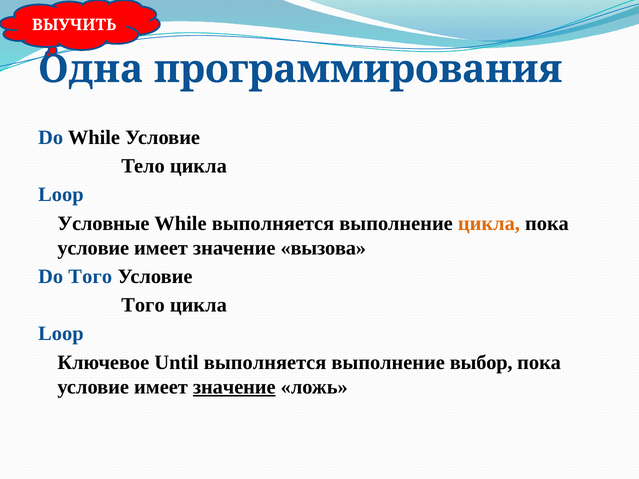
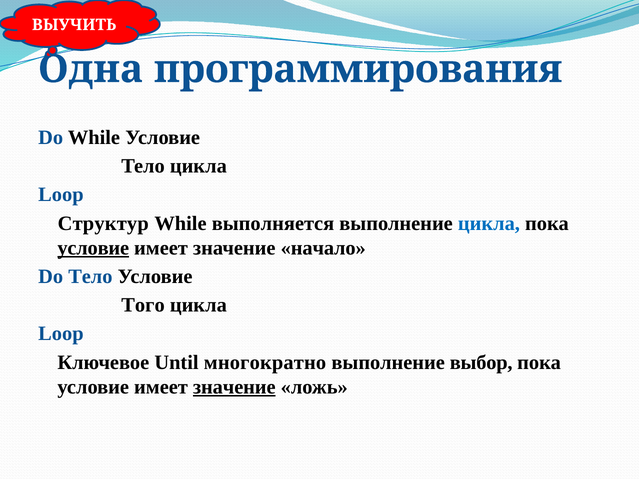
Условные: Условные -> Структур (103, 223)
цикла colour: orange -> blue (489, 223)
условие underline: none -> present (93, 248)
вызова: вызова -> начало (323, 248)
Do Того: Того -> Тело (90, 277)
Until выполняется: выполняется -> многократно (265, 363)
